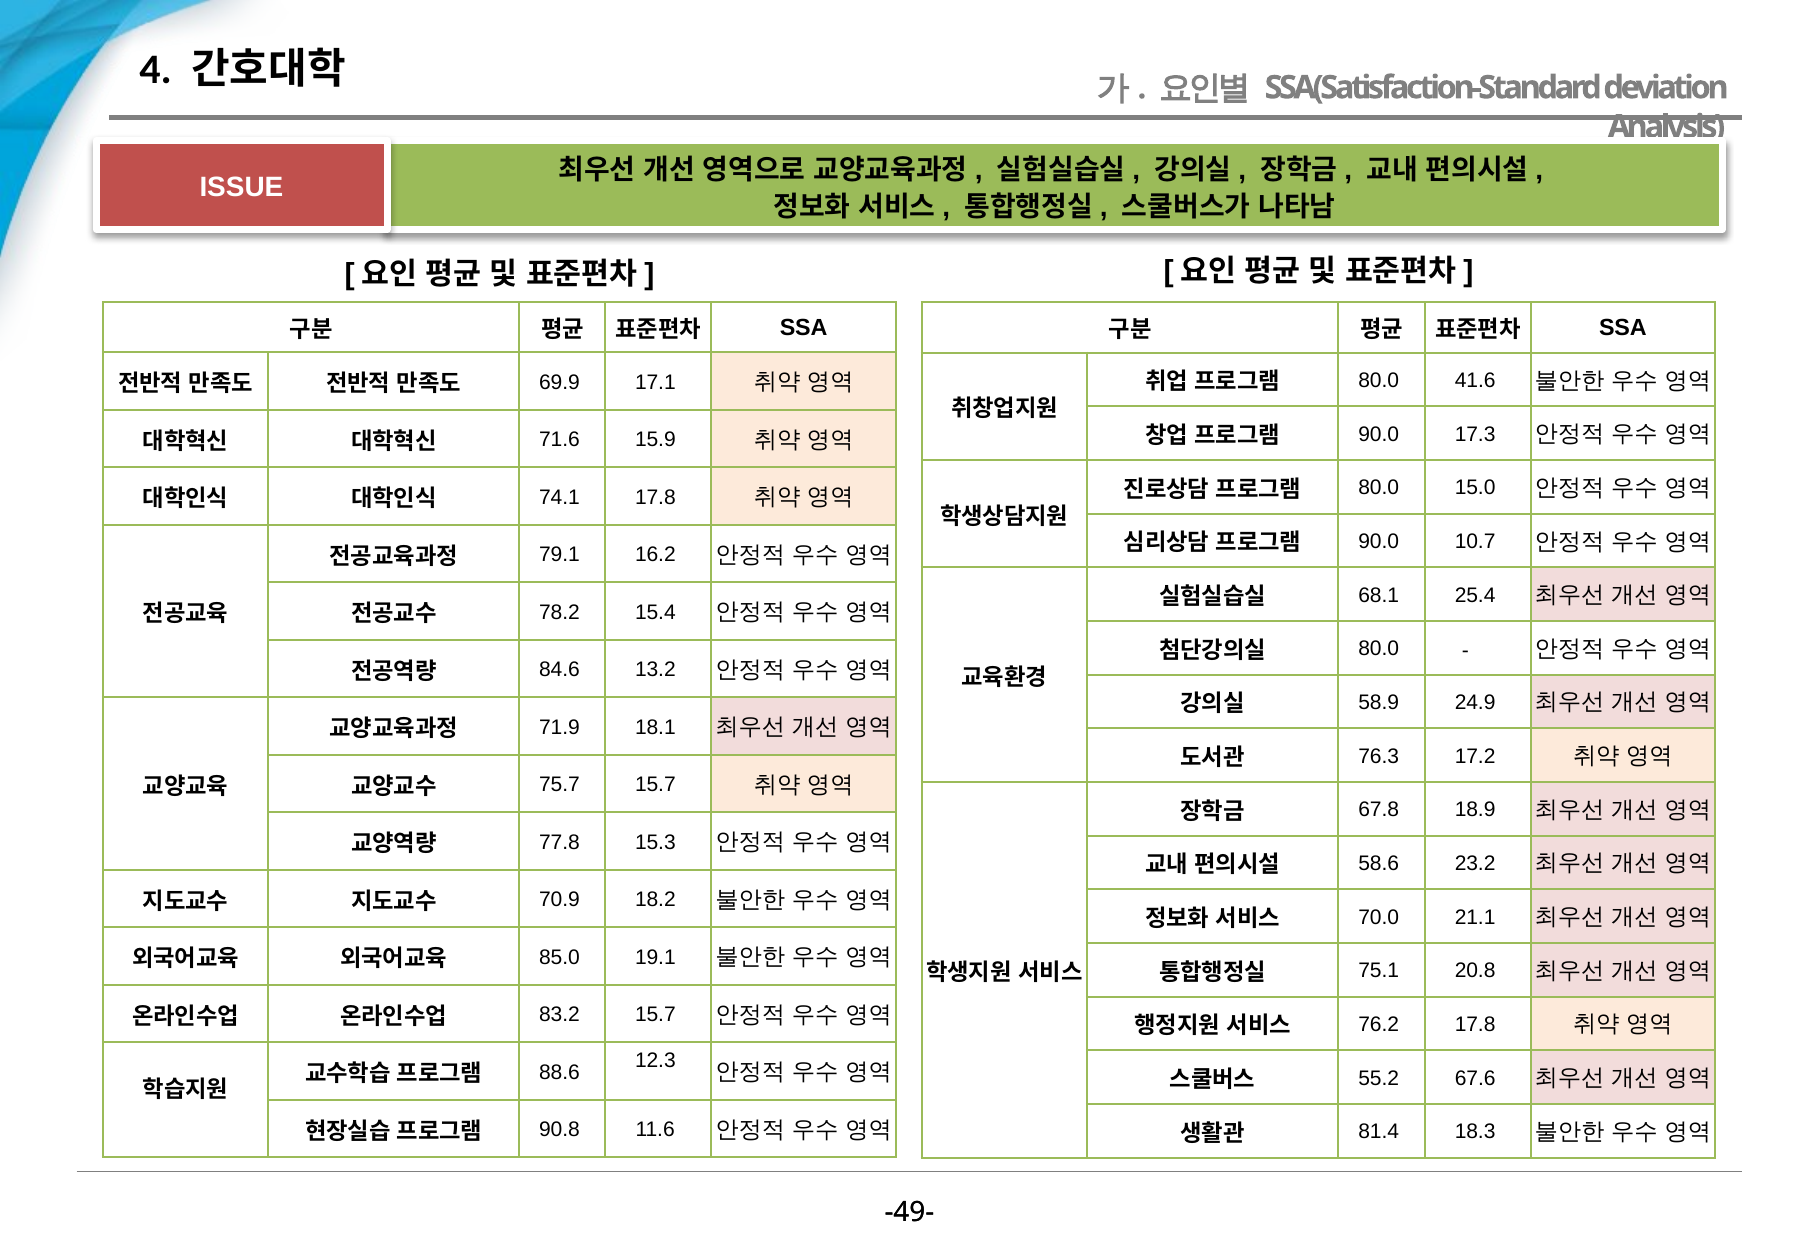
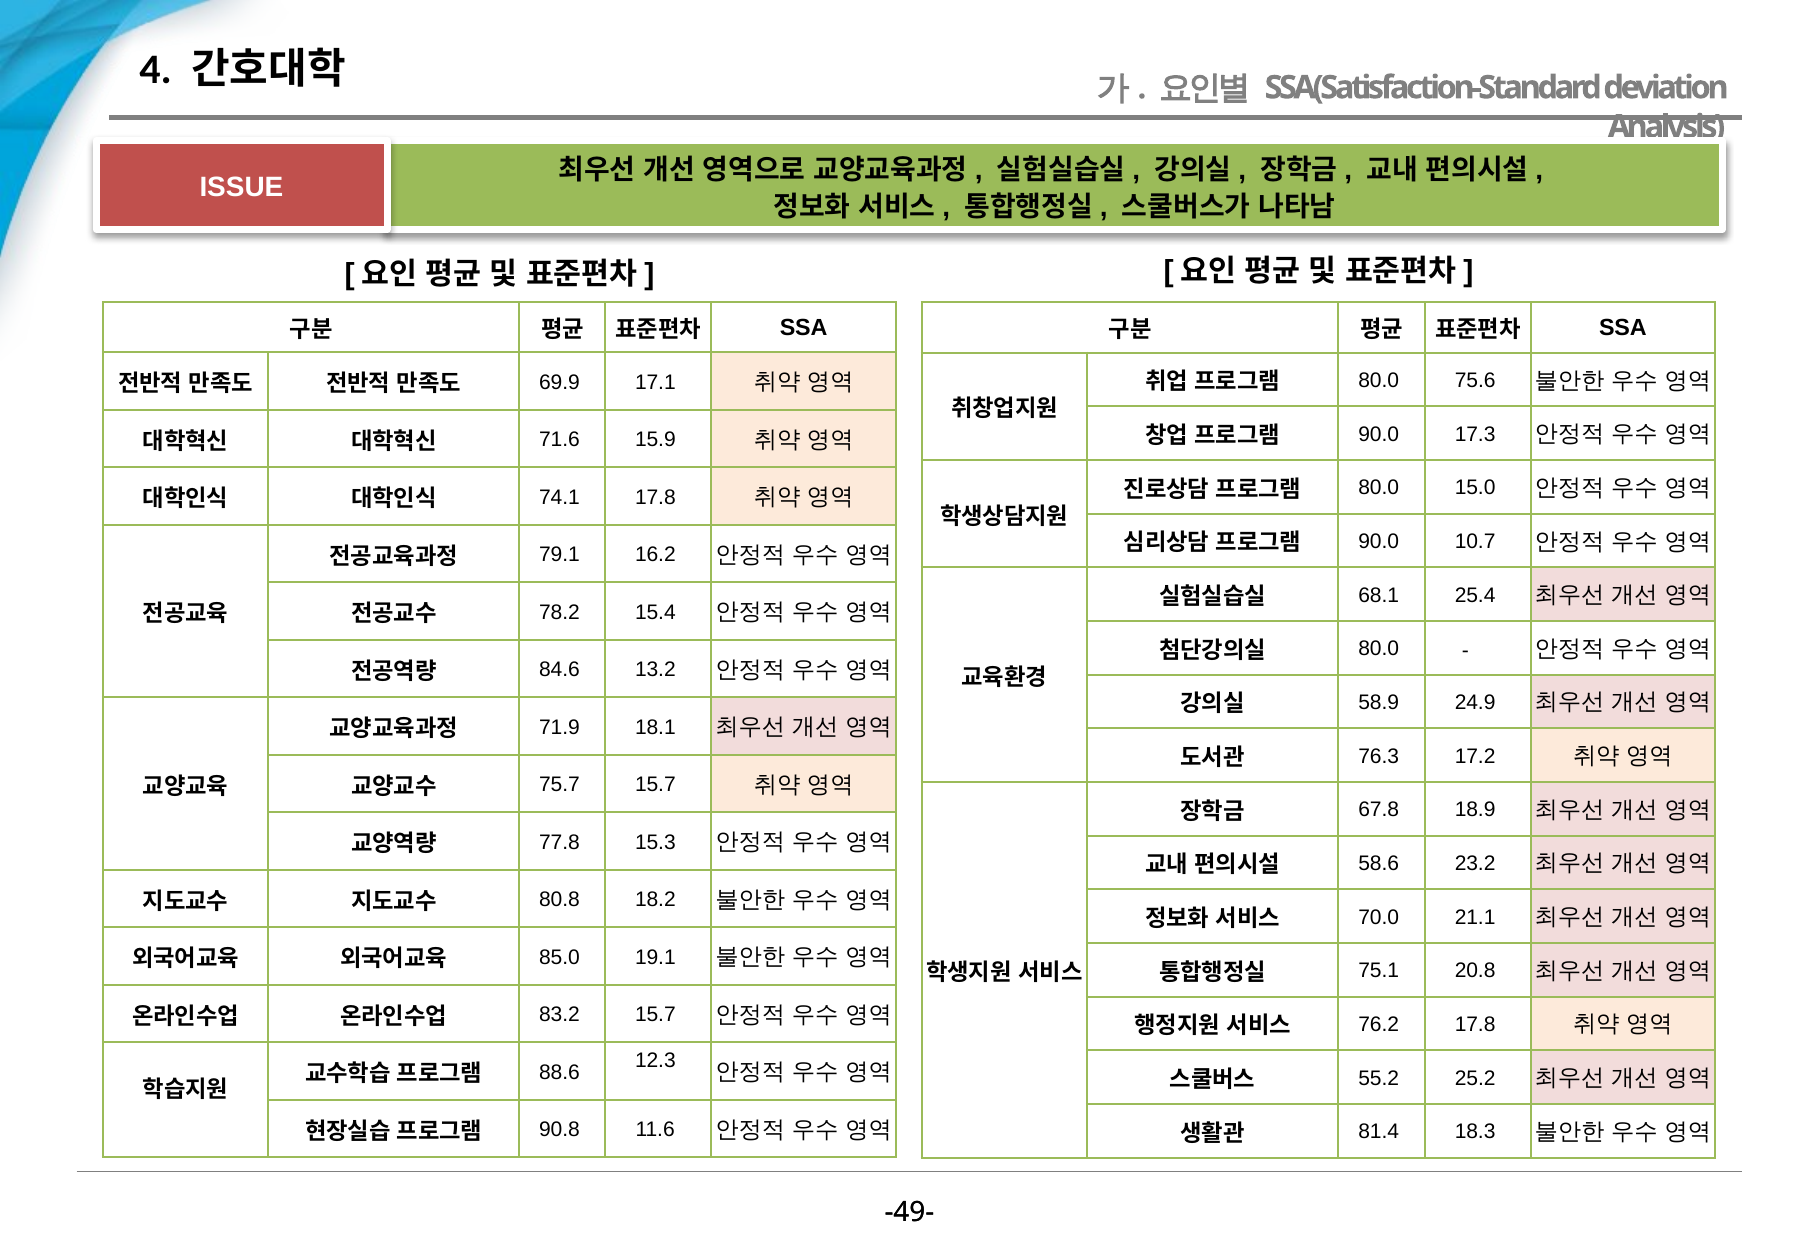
41.6: 41.6 -> 75.6 (1475, 381)
70.9: 70.9 -> 80.8 (559, 900)
67.6: 67.6 -> 25.2 (1475, 1079)
